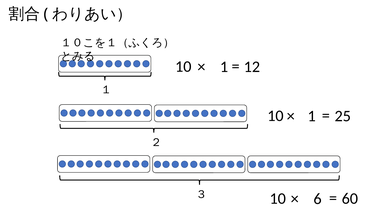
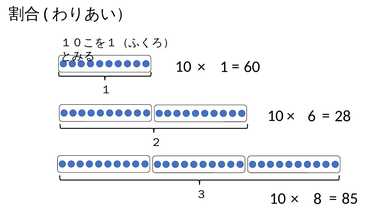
12: 12 -> 60 (252, 67)
1: 1 -> 6 (312, 116)
25: 25 -> 28 (343, 116)
6: 6 -> 8 (318, 199)
60: 60 -> 85 (350, 199)
